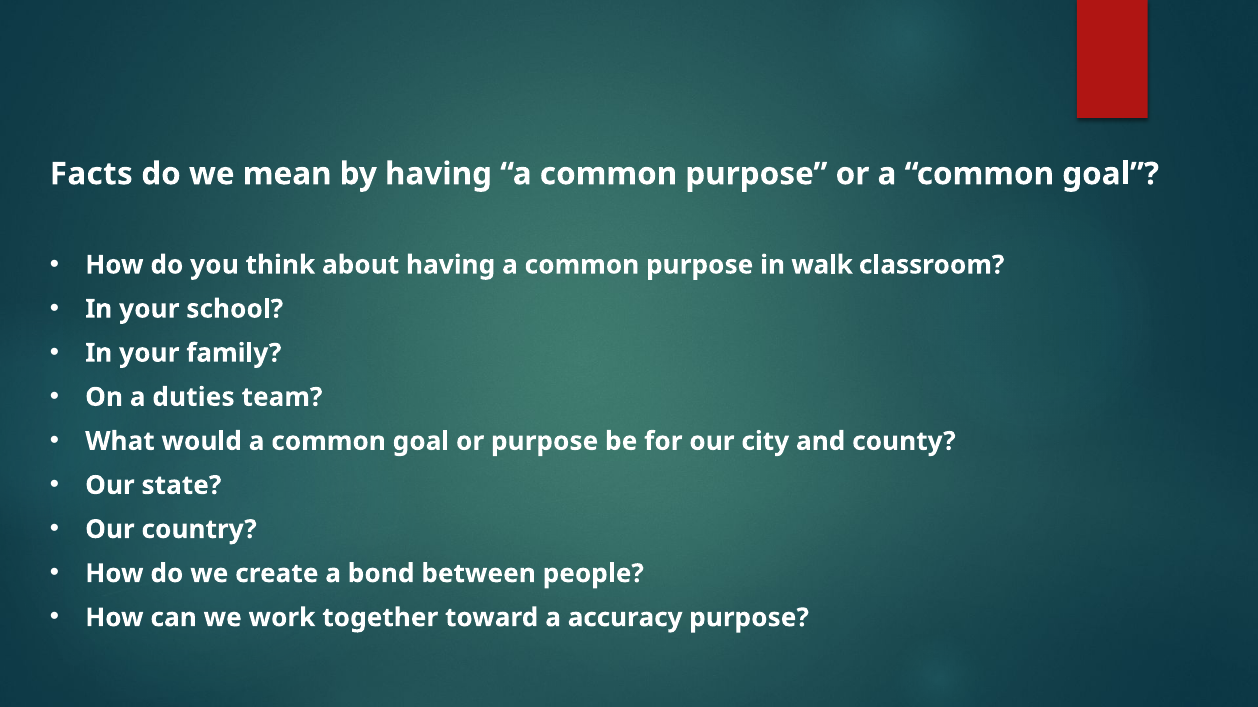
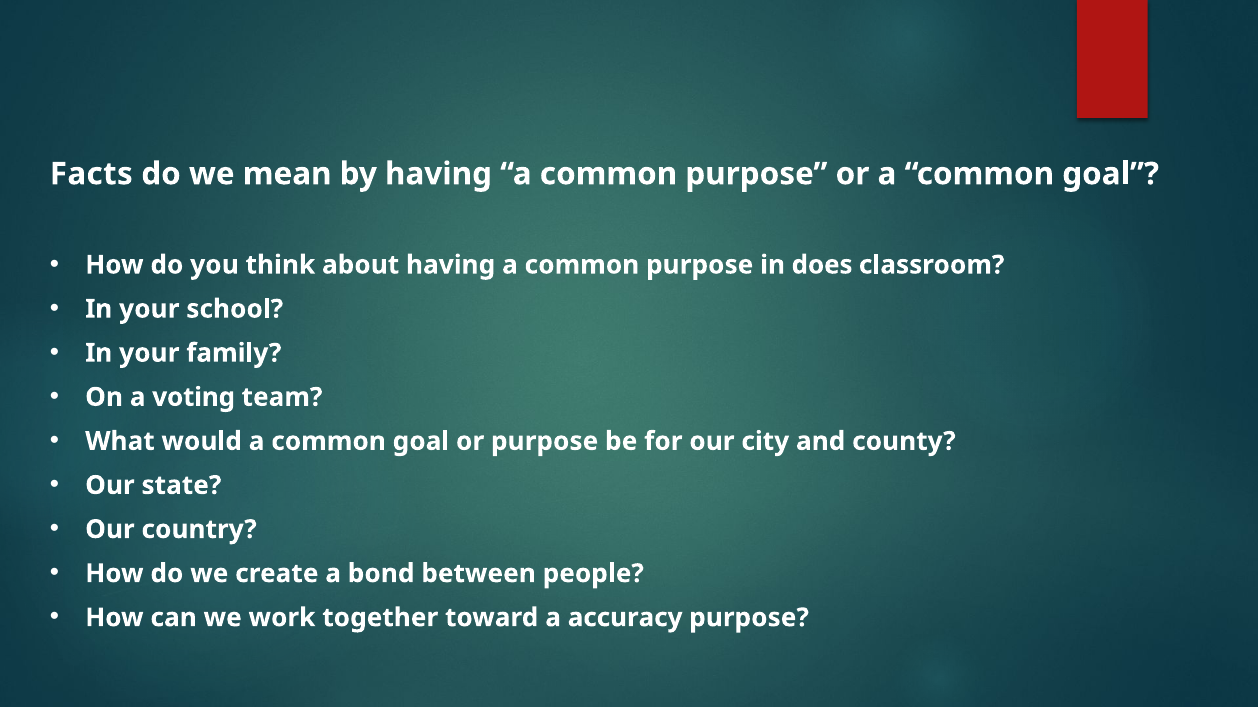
walk: walk -> does (822, 265)
duties: duties -> voting (194, 397)
